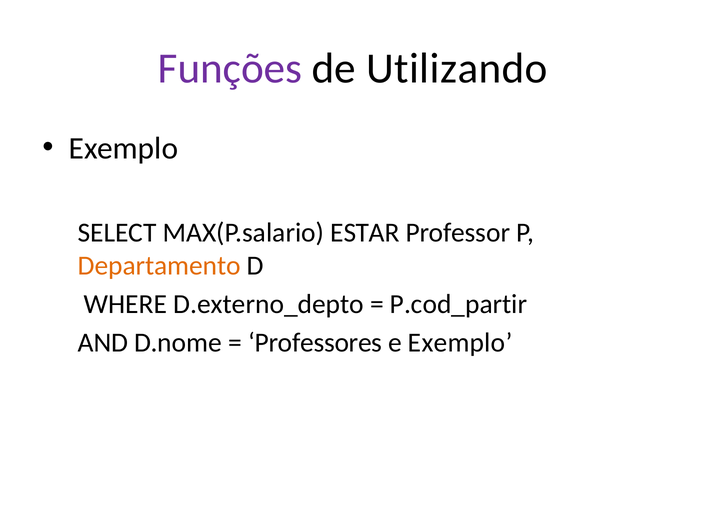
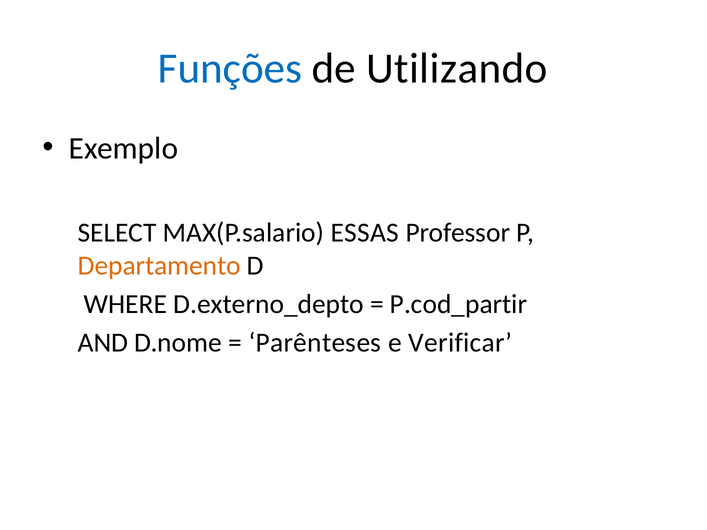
Funções colour: purple -> blue (230, 68)
ESTAR: ESTAR -> ESSAS (365, 233)
Professores: Professores -> Parênteses (315, 343)
e Exemplo: Exemplo -> Verificar (460, 343)
